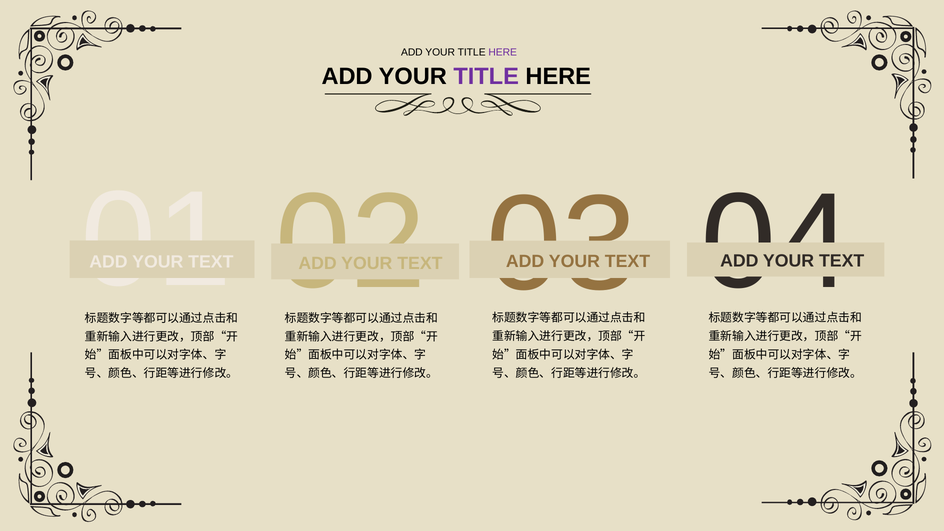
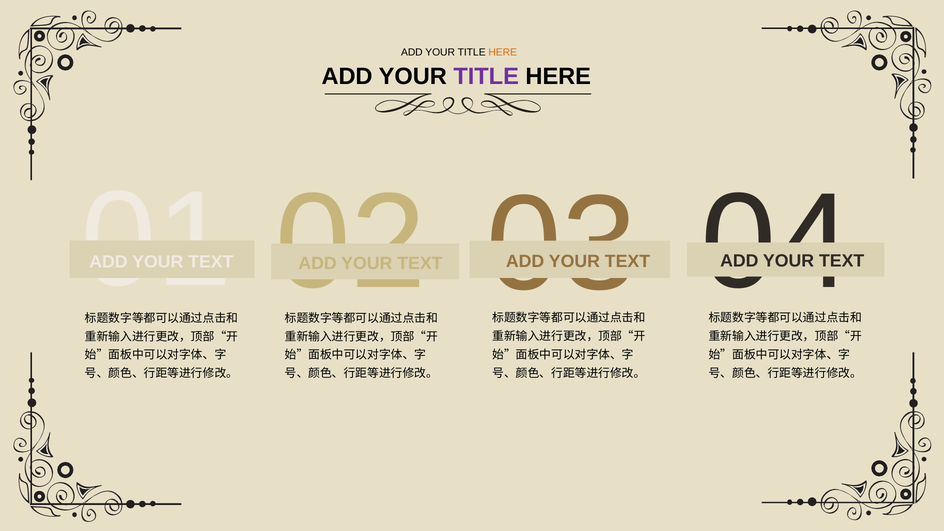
HERE colour: purple -> orange (503, 52)
